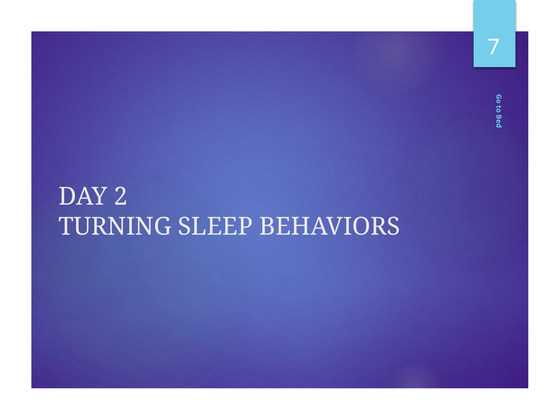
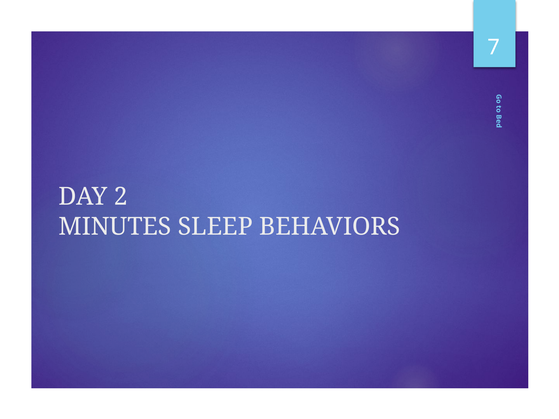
TURNING: TURNING -> MINUTES (115, 227)
